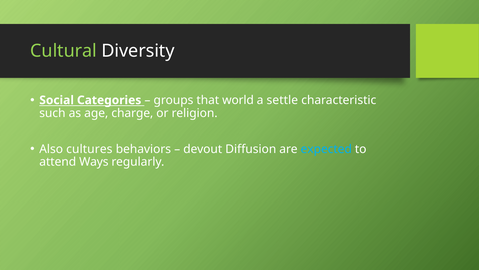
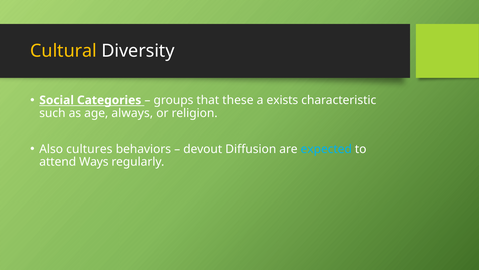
Cultural colour: light green -> yellow (64, 51)
world: world -> these (238, 100)
settle: settle -> exists (282, 100)
charge: charge -> always (132, 113)
